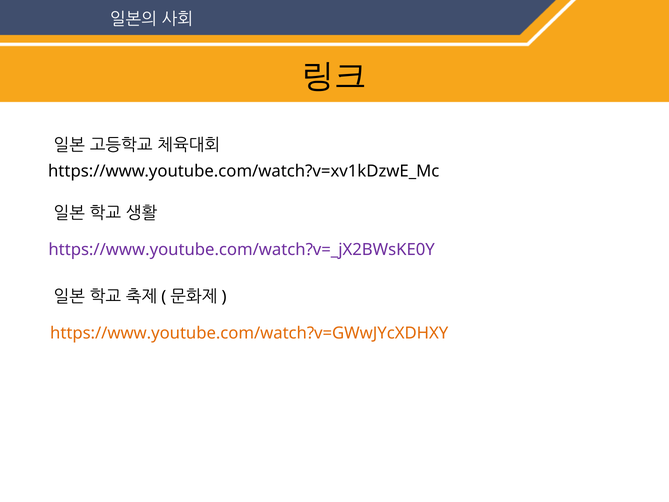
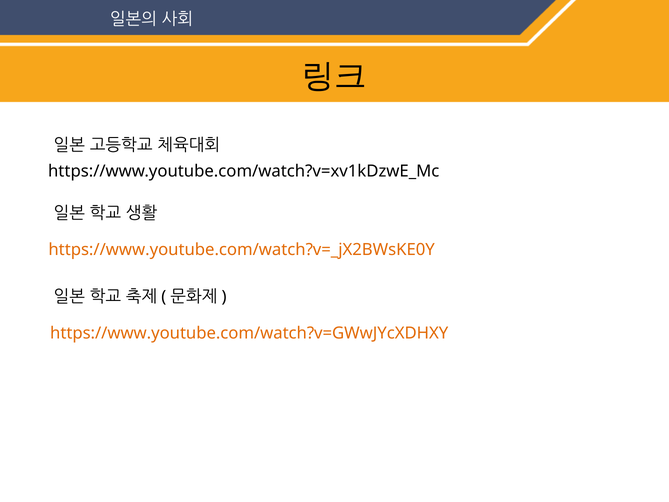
https://www.youtube.com/watch?v=_jX2BWsKE0Y colour: purple -> orange (242, 250)
